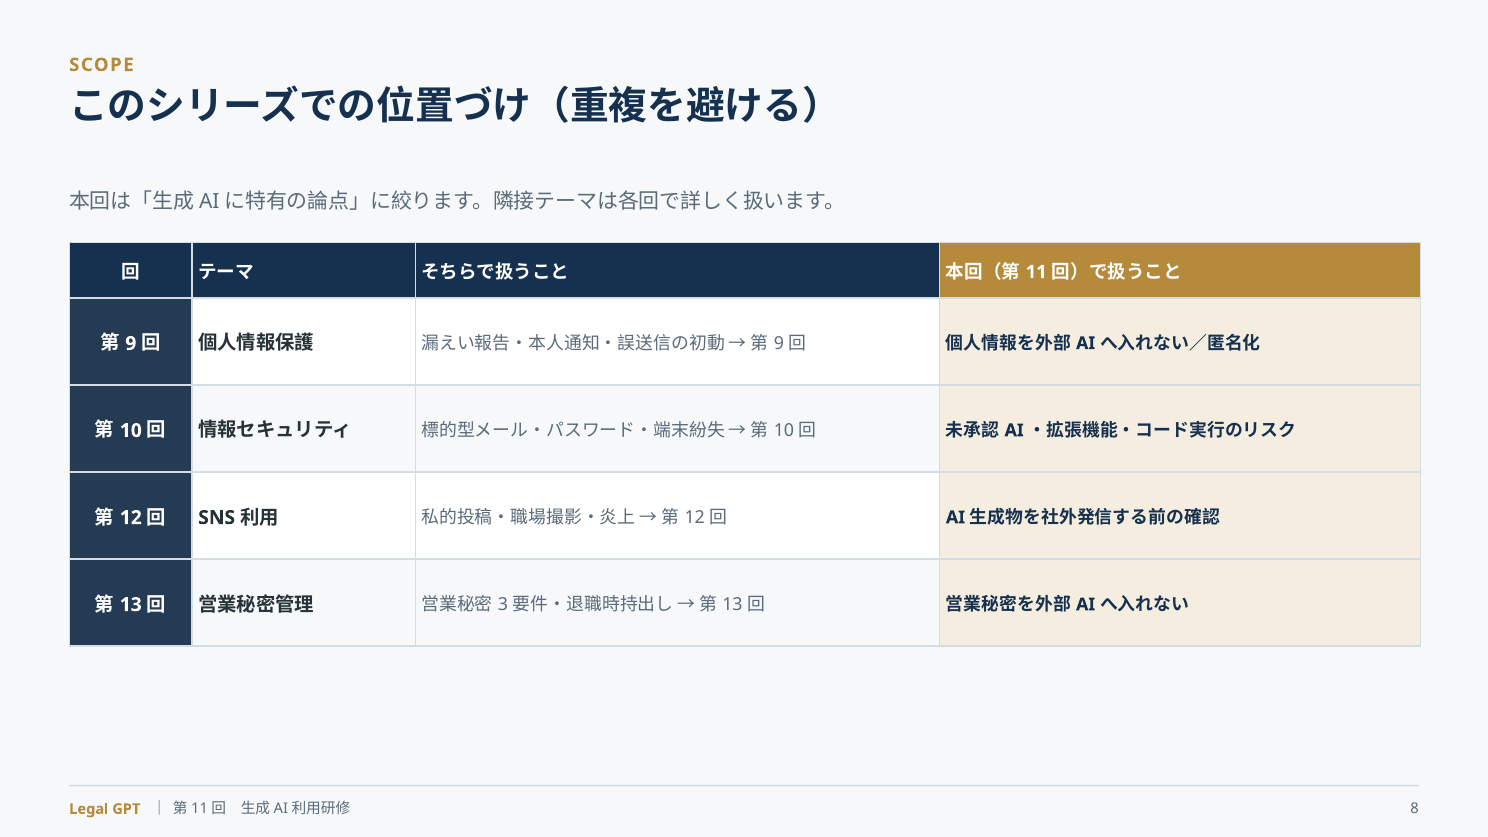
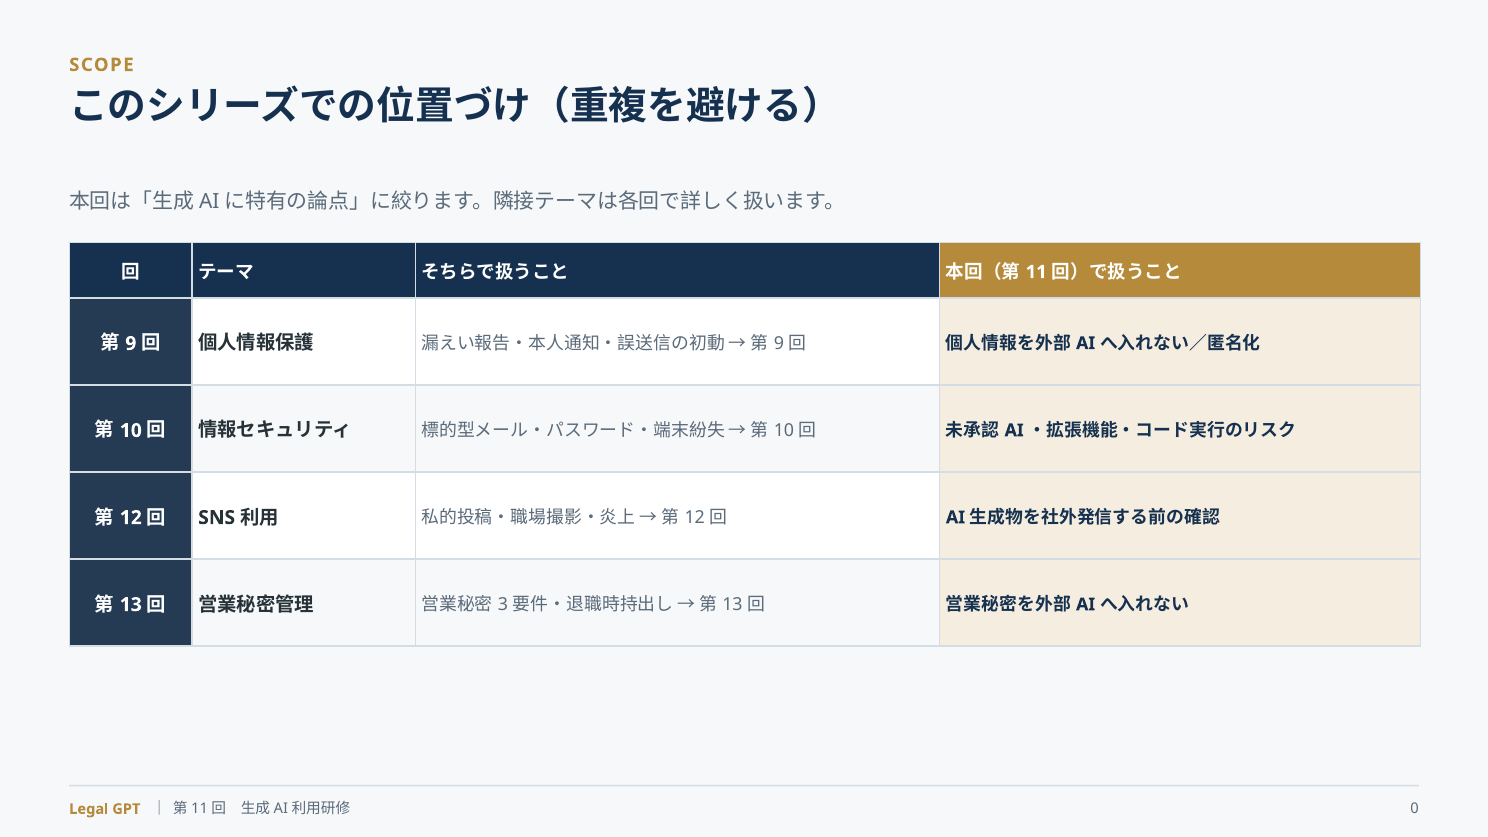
8: 8 -> 0 (1415, 809)
